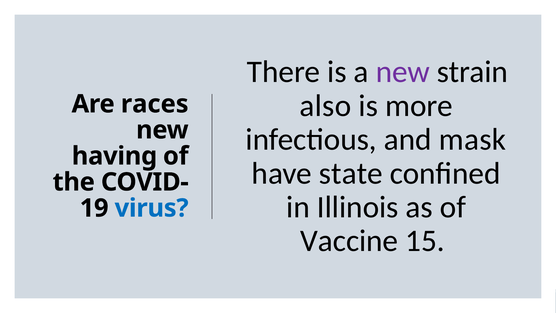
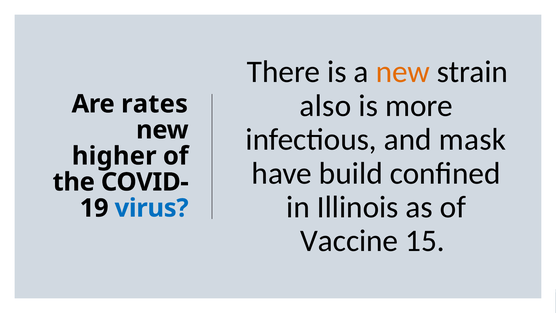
new colour: purple -> orange (403, 72)
races: races -> rates (155, 104)
having: having -> higher (114, 156)
state: state -> build (351, 173)
